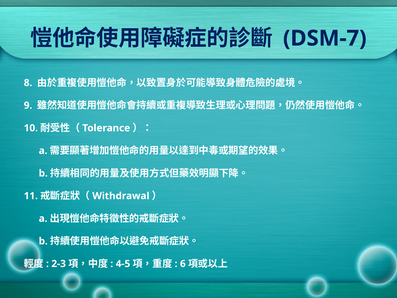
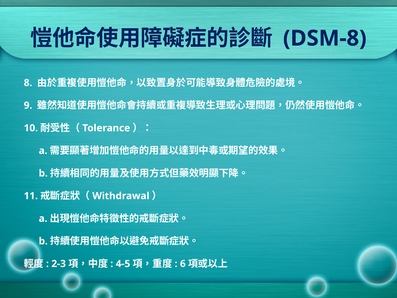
DSM-7: DSM-7 -> DSM-8 (325, 38)
